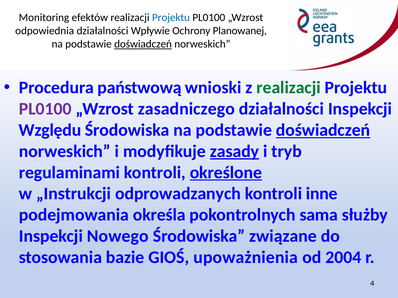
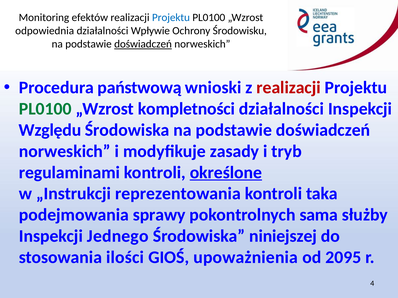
Planowanej: Planowanej -> Środowisku (240, 31)
realizacji colour: green -> red (289, 88)
PL0100 colour: purple -> green (45, 109)
zasadniczego: zasadniczego -> kompletności (186, 109)
doświadczeń underline: present -> none (323, 130)
zasady underline: present -> none (234, 152)
odprowadzanych: odprowadzanych -> reprezentowania (178, 194)
inne: inne -> taka (322, 194)
określa: określa -> sprawy (159, 215)
Nowego: Nowego -> Jednego (118, 236)
związane: związane -> niniejszej (283, 236)
bazie: bazie -> ilości (125, 258)
2004: 2004 -> 2095 (343, 258)
